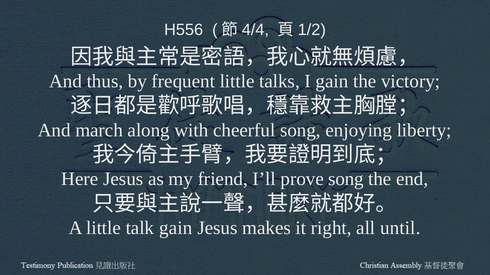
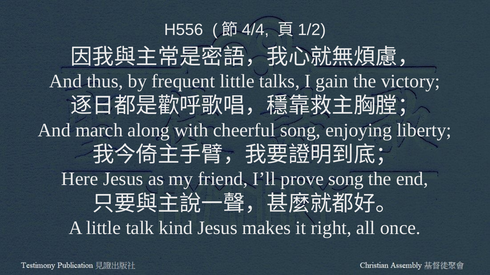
talk gain: gain -> kind (176, 228)
until: until -> once (400, 228)
